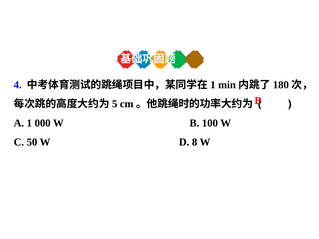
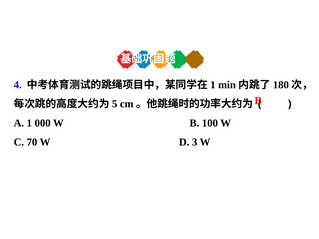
50: 50 -> 70 (32, 142)
8: 8 -> 3 (195, 142)
